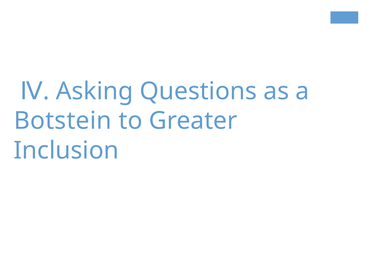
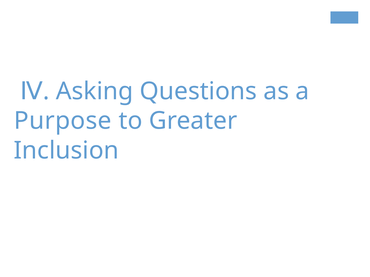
Botstein: Botstein -> Purpose (63, 121)
